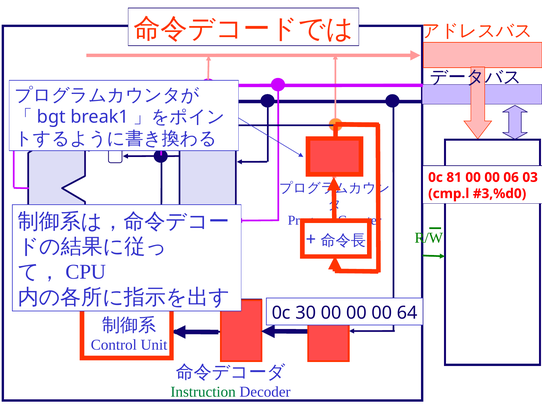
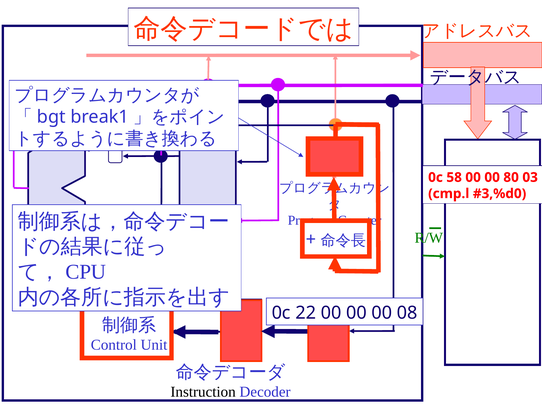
81: 81 -> 58 (454, 178)
06: 06 -> 80 (511, 178)
30: 30 -> 22 (306, 313)
64: 64 -> 08 (407, 313)
Instruction colour: green -> black (203, 392)
